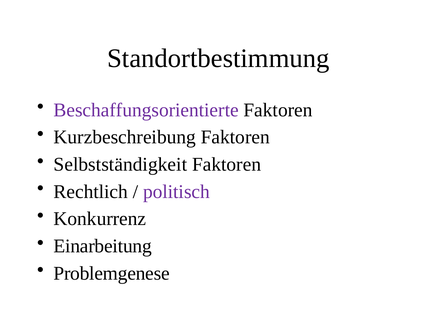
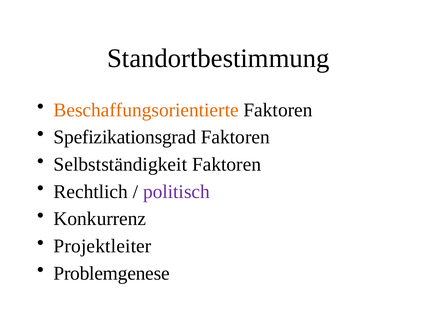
Beschaffungsorientierte colour: purple -> orange (146, 110)
Kurzbeschreibung: Kurzbeschreibung -> Spefizikationsgrad (125, 137)
Einarbeitung: Einarbeitung -> Projektleiter (103, 246)
